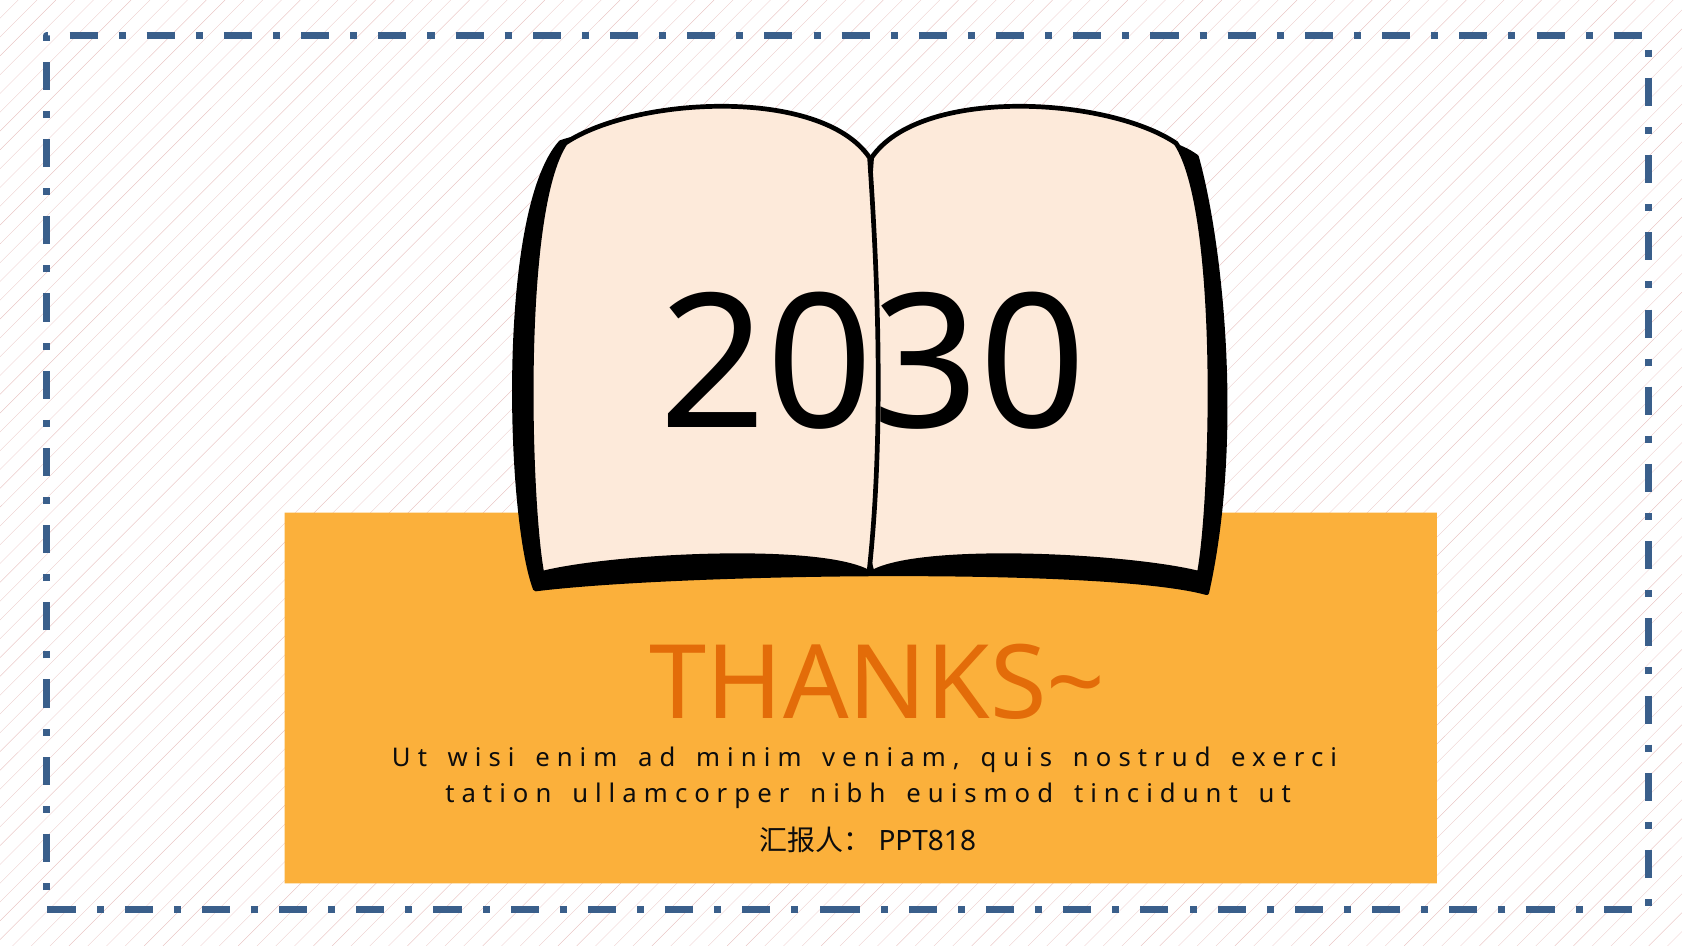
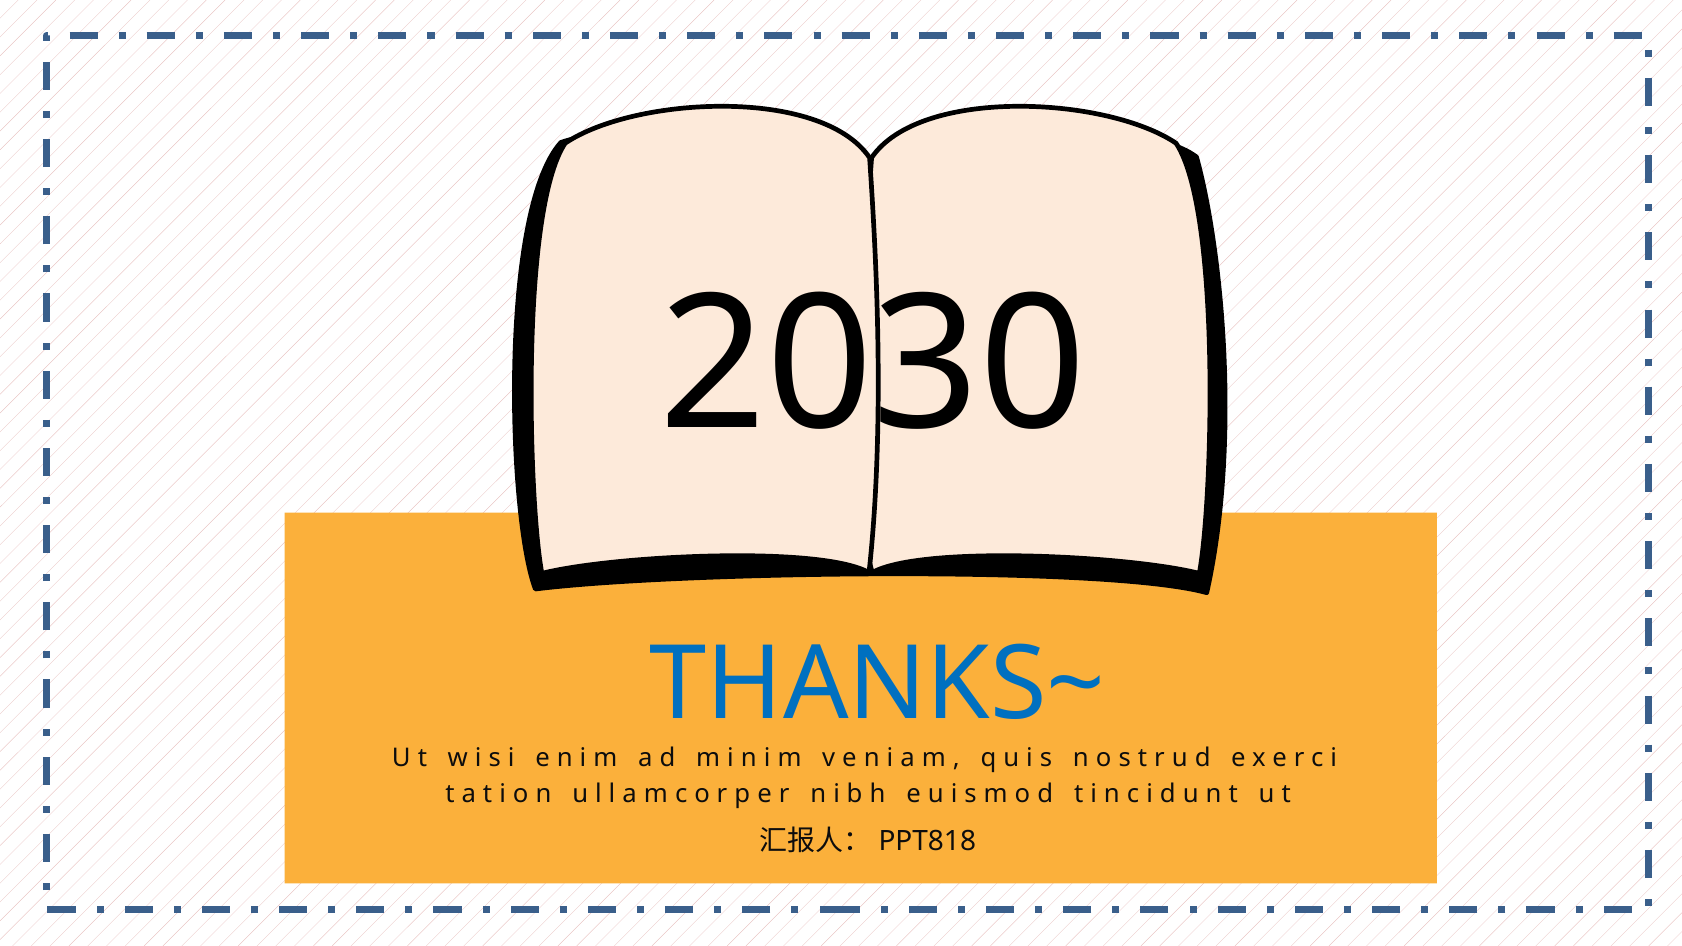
THANKS~ colour: orange -> blue (878, 685)
